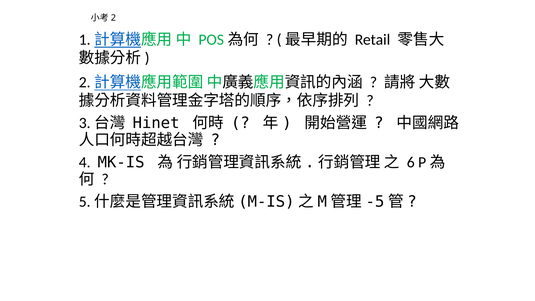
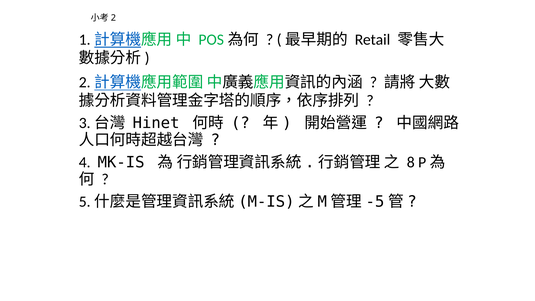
6: 6 -> 8 (411, 162)
